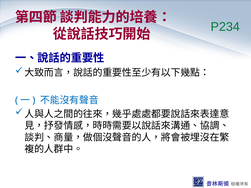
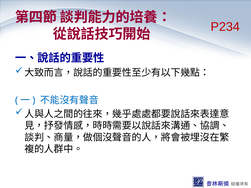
P234 colour: green -> red (225, 27)
